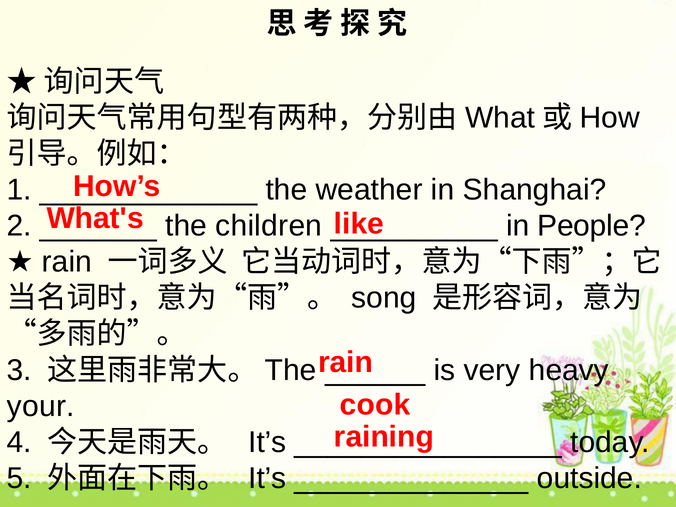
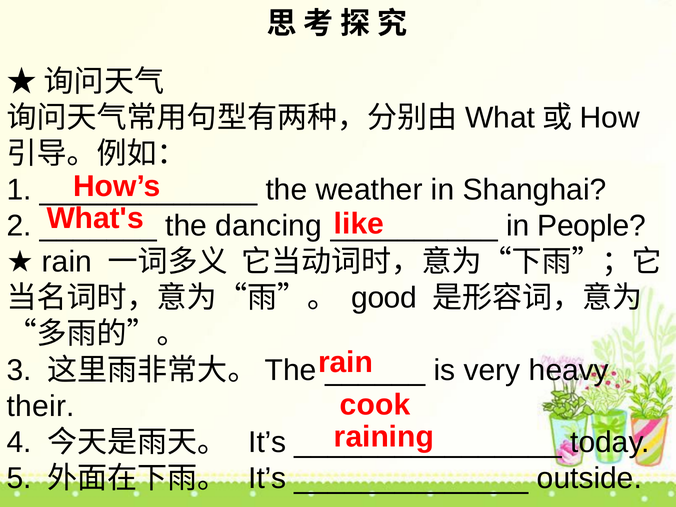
children: children -> dancing (269, 226)
song: song -> good (384, 298)
your: your -> their (41, 406)
